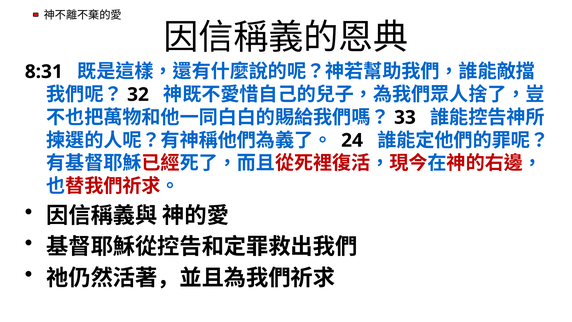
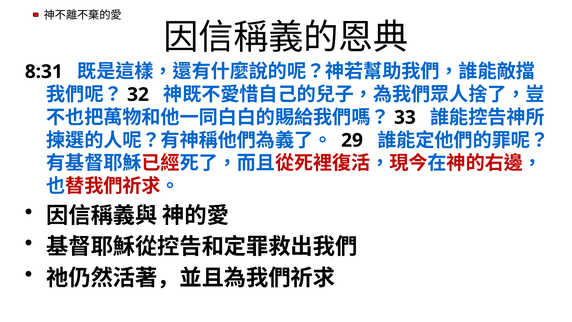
24: 24 -> 29 (352, 140)
